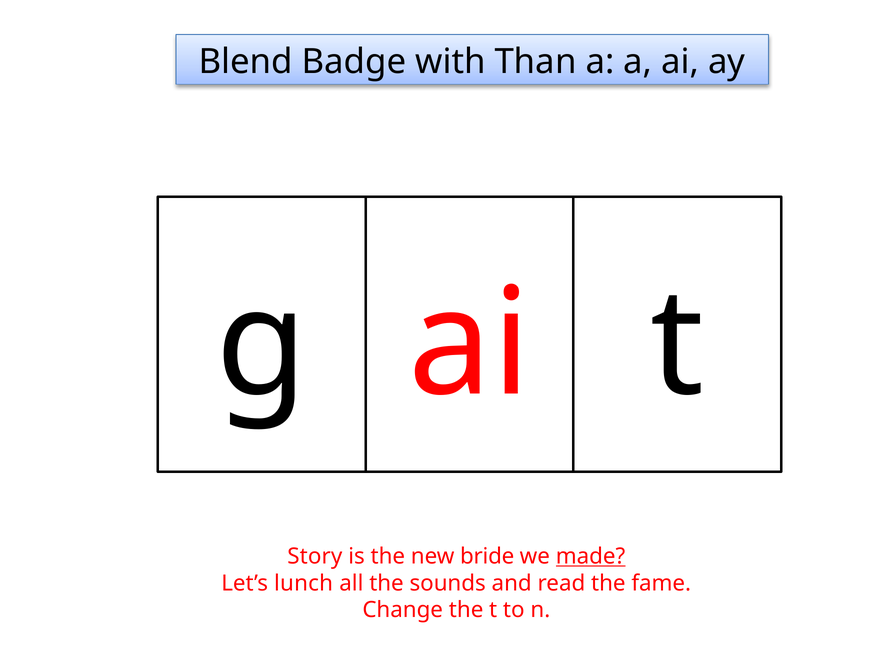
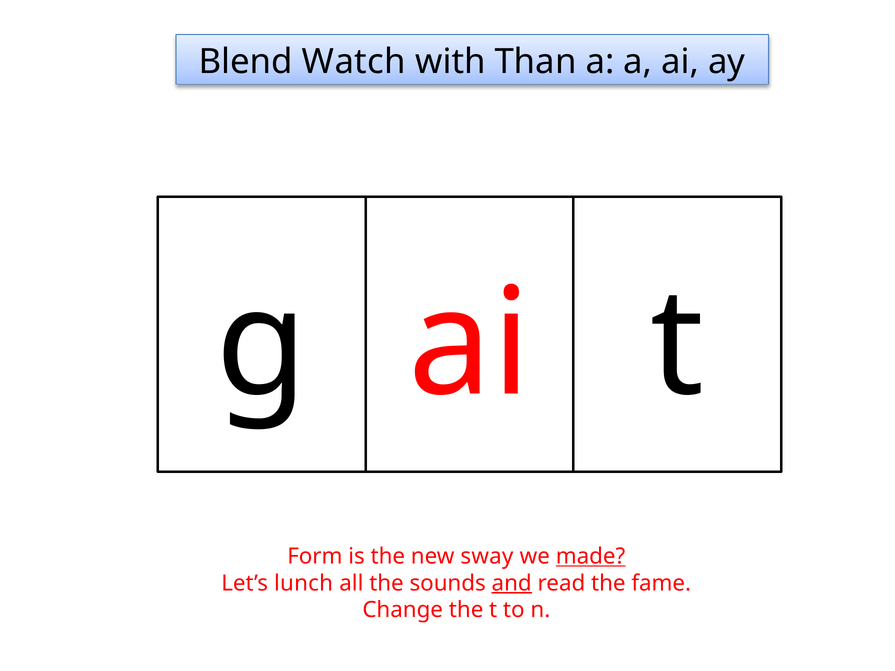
Badge: Badge -> Watch (354, 62)
Story: Story -> Form (315, 557)
bride: bride -> sway (487, 557)
and underline: none -> present (512, 583)
